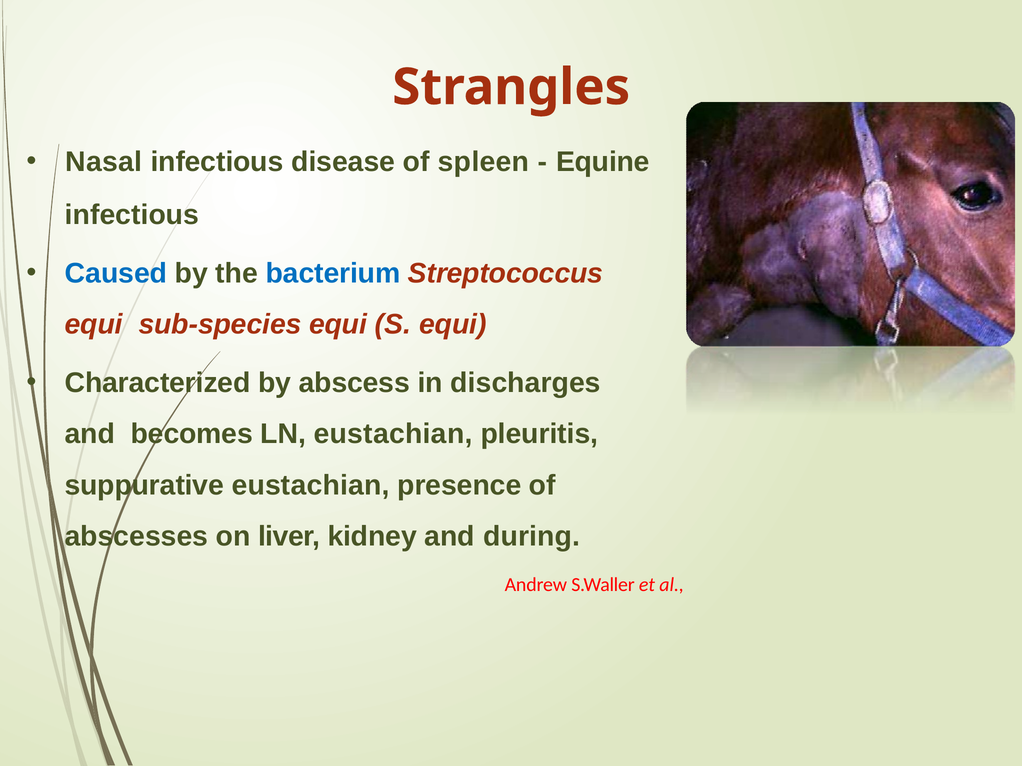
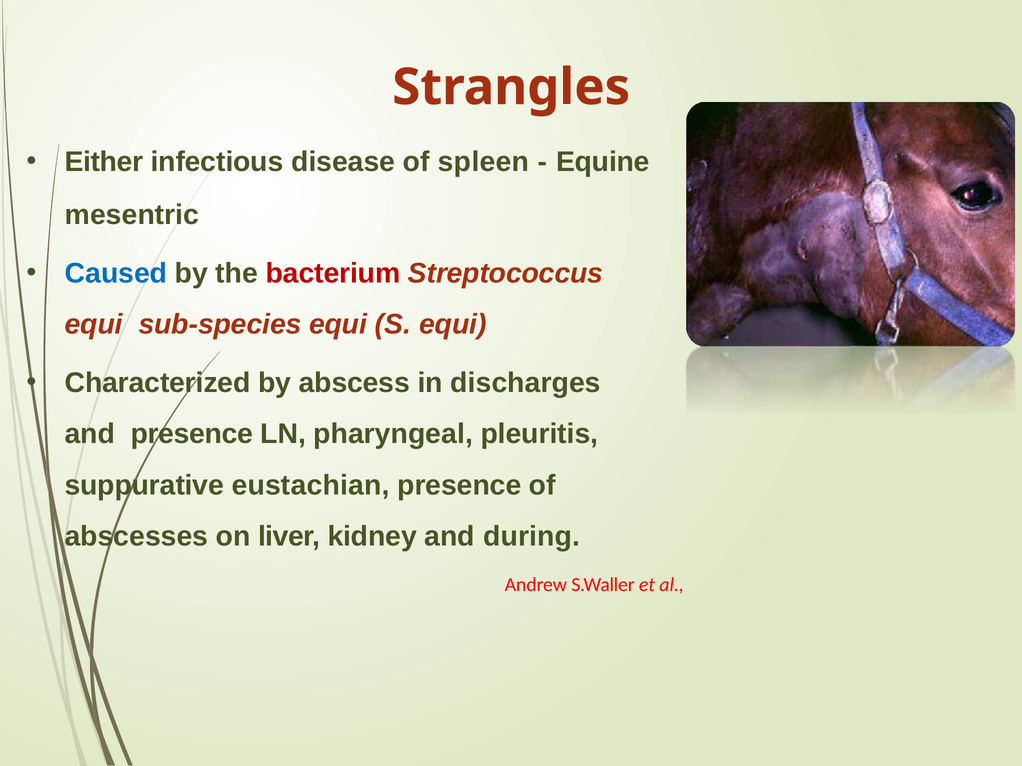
Nasal: Nasal -> Either (104, 162)
infectious: infectious -> mesentric (132, 215)
bacterium colour: blue -> red (333, 274)
and becomes: becomes -> presence (192, 434)
LN eustachian: eustachian -> pharyngeal (393, 434)
